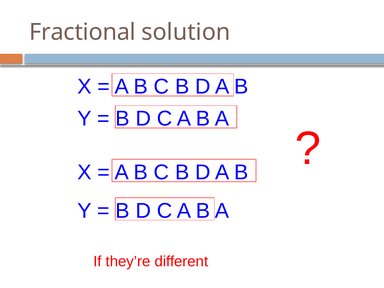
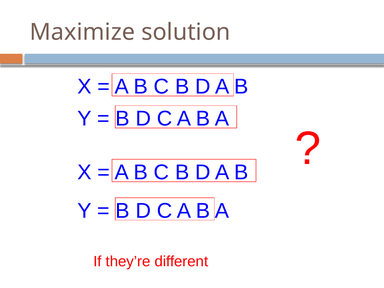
Fractional: Fractional -> Maximize (82, 32)
